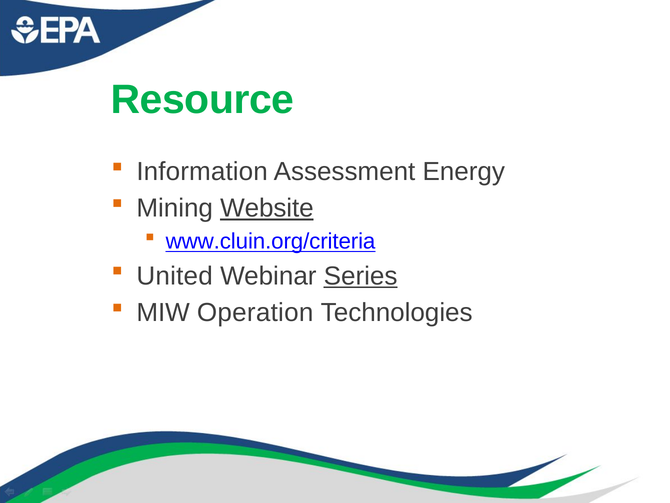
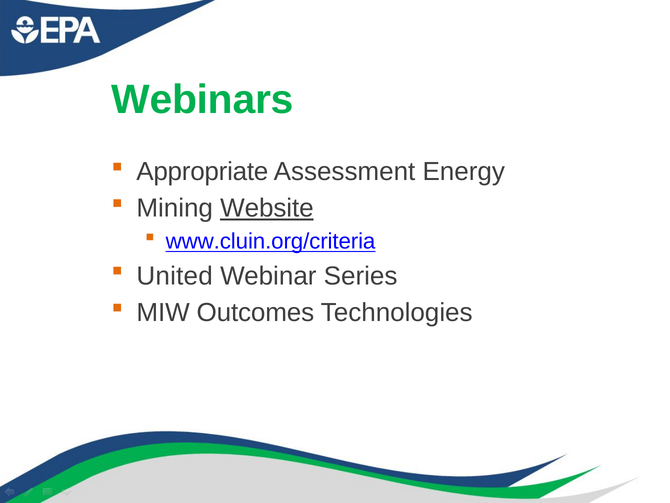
Resource: Resource -> Webinars (202, 100)
Information: Information -> Appropriate (202, 172)
Series underline: present -> none (361, 276)
Operation: Operation -> Outcomes (255, 312)
